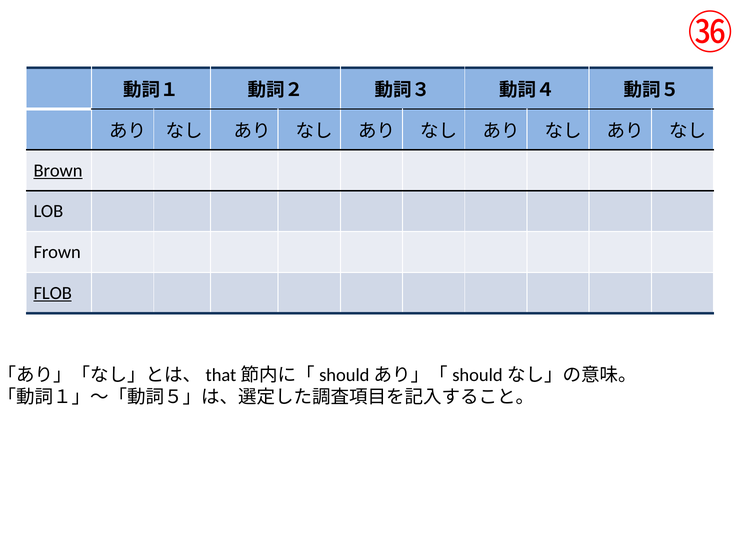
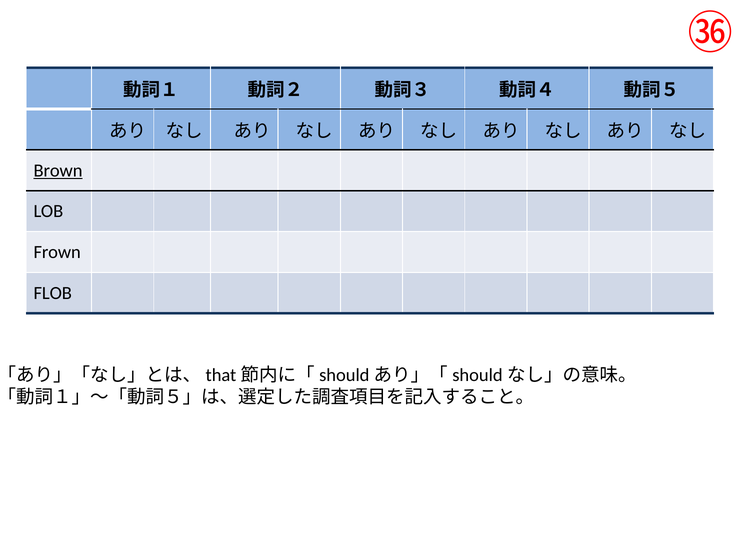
FLOB underline: present -> none (53, 293)
